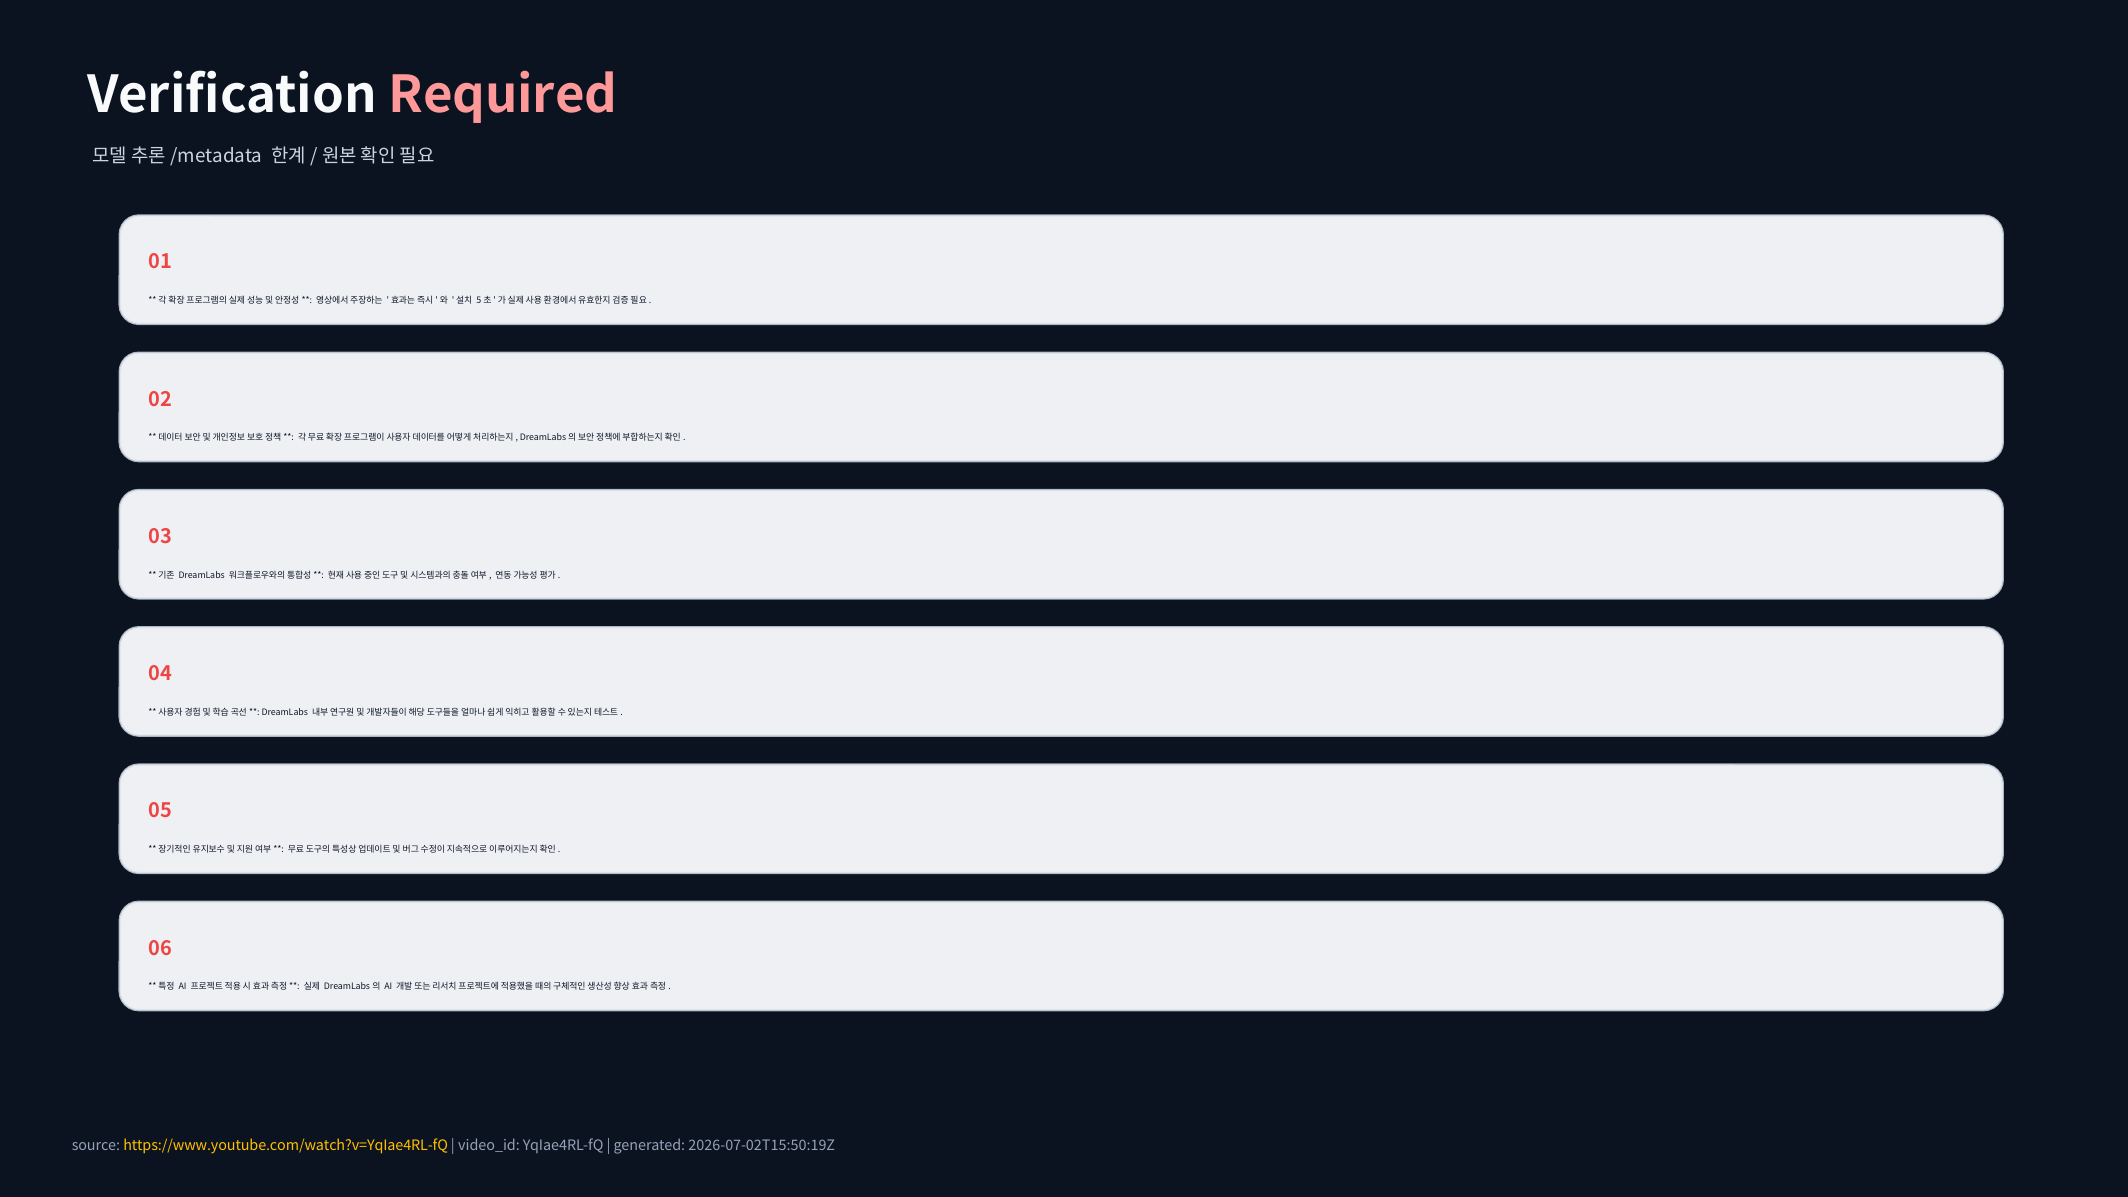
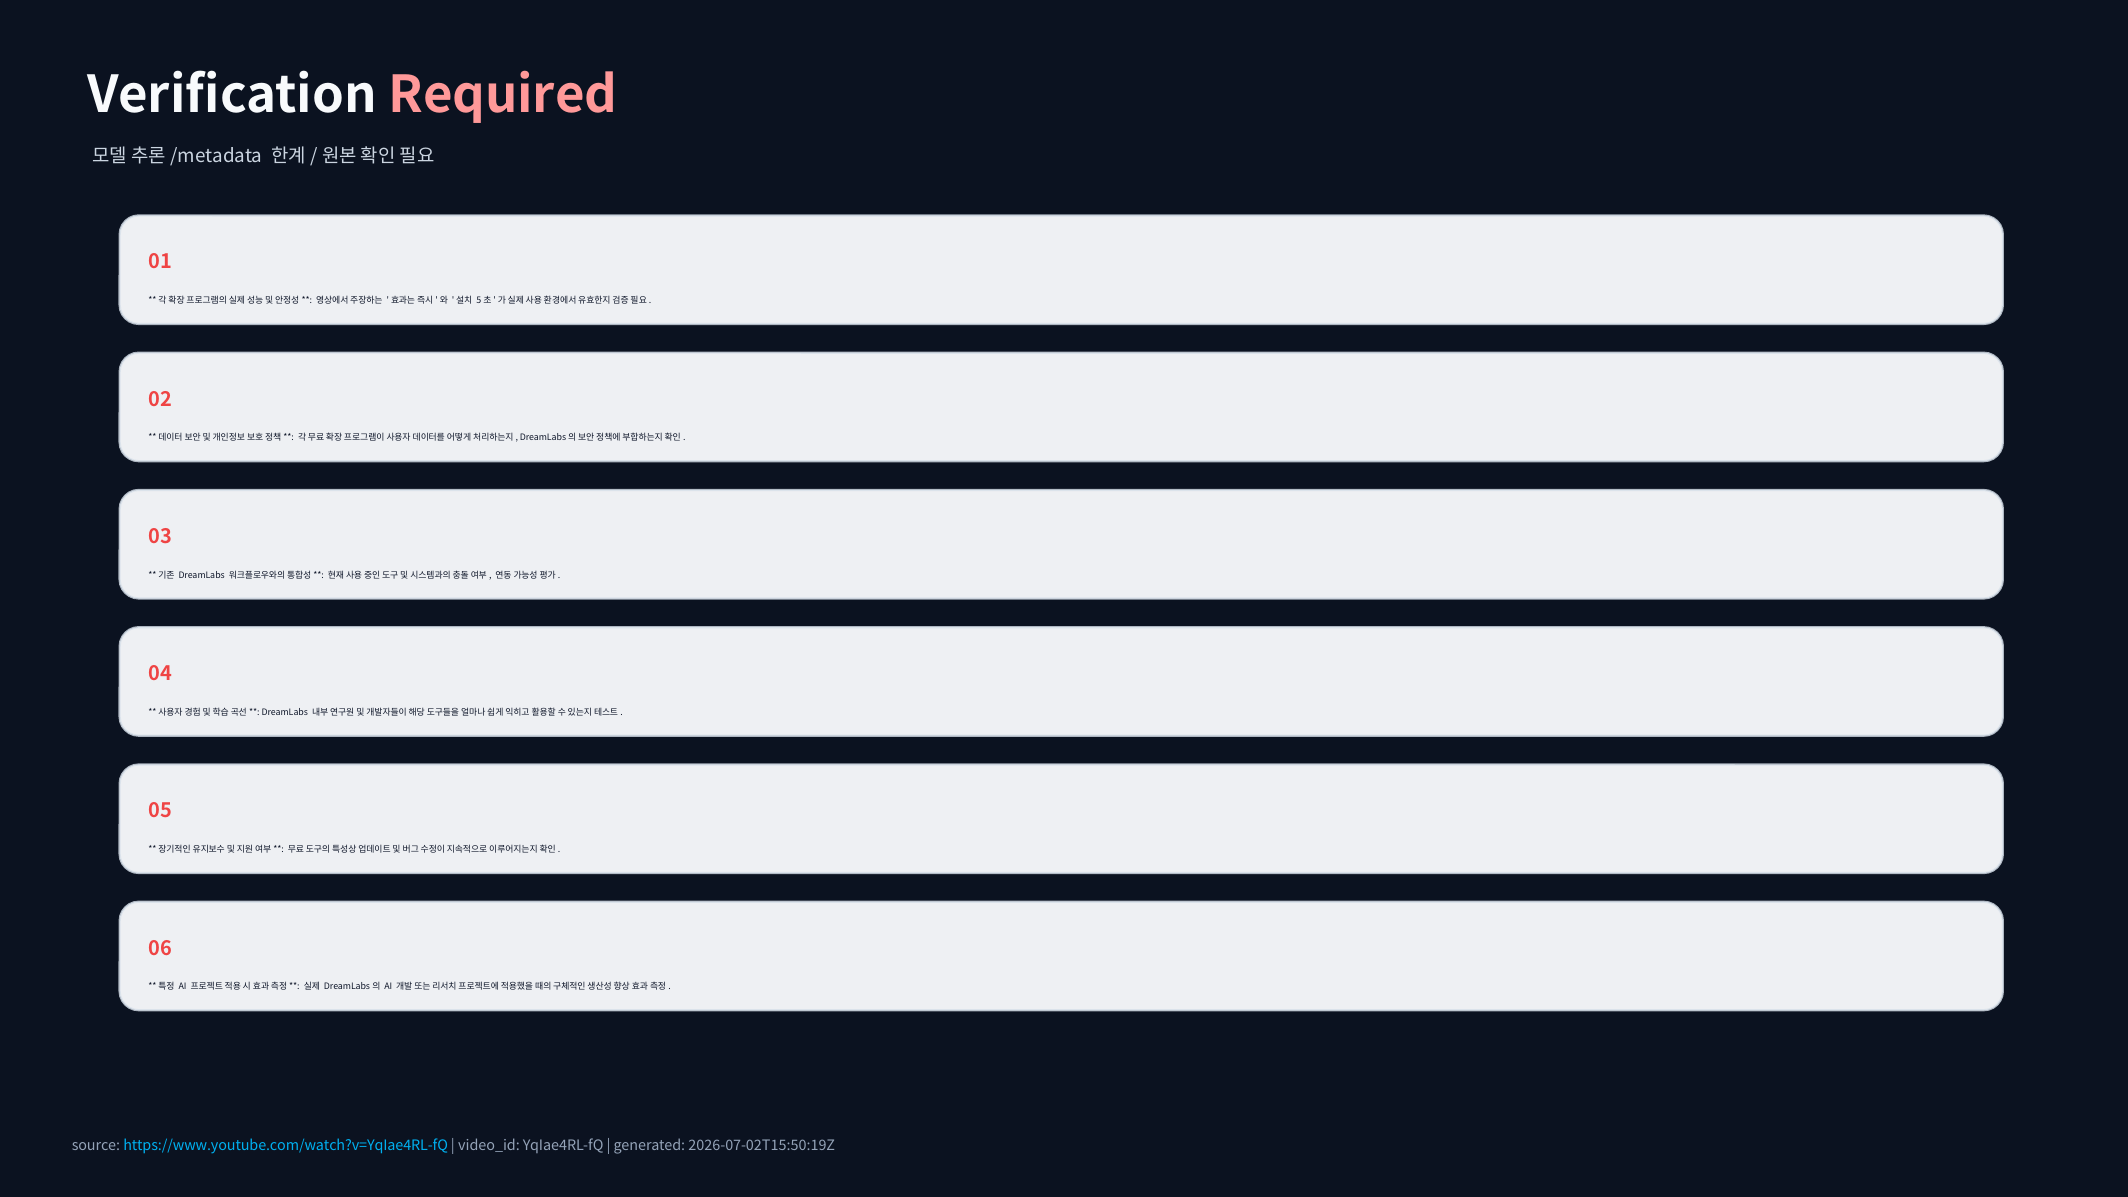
https://www.youtube.com/watch?v=YqIae4RL-fQ colour: yellow -> light blue (286, 1146)
